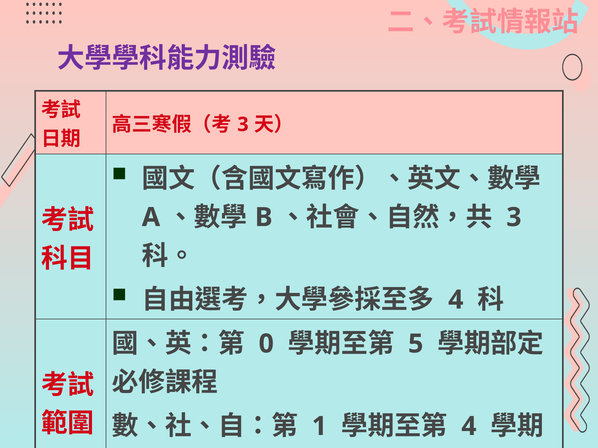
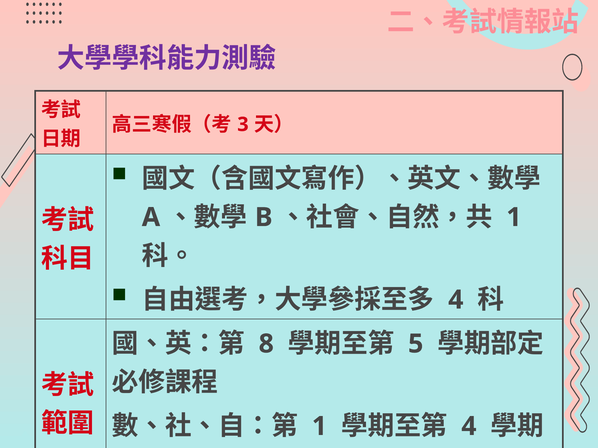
3: 3 -> 1 (514, 218)
0: 0 -> 8 (266, 344)
